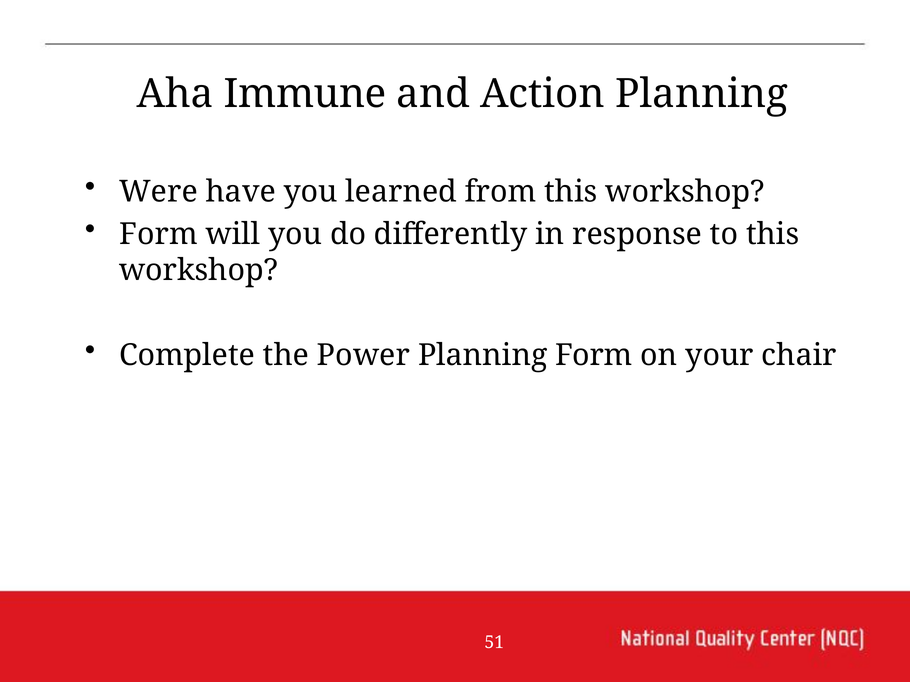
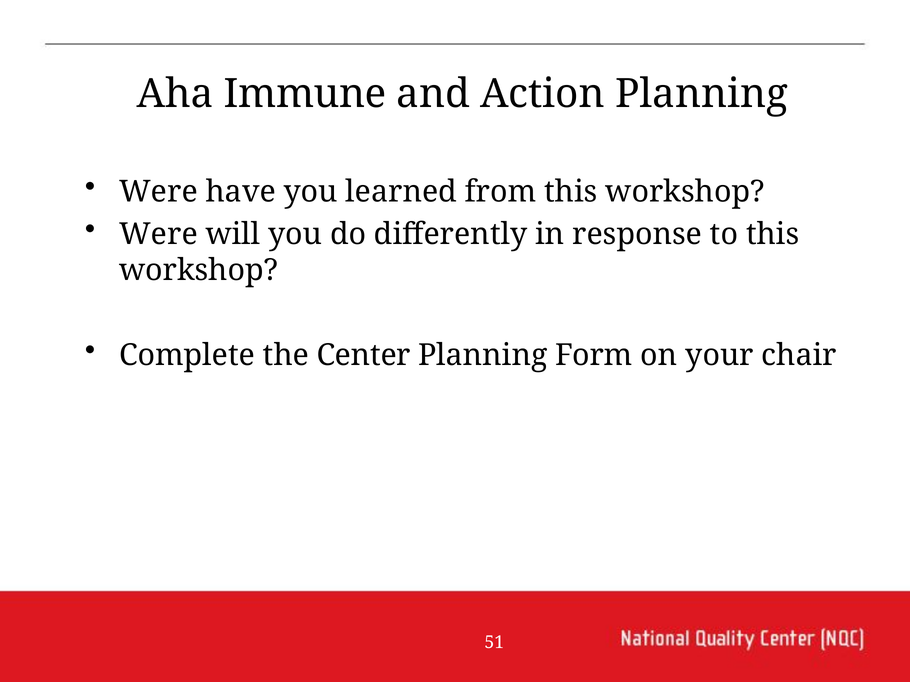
Form: Form -> Were (158, 234)
Power: Power -> Center (364, 355)
